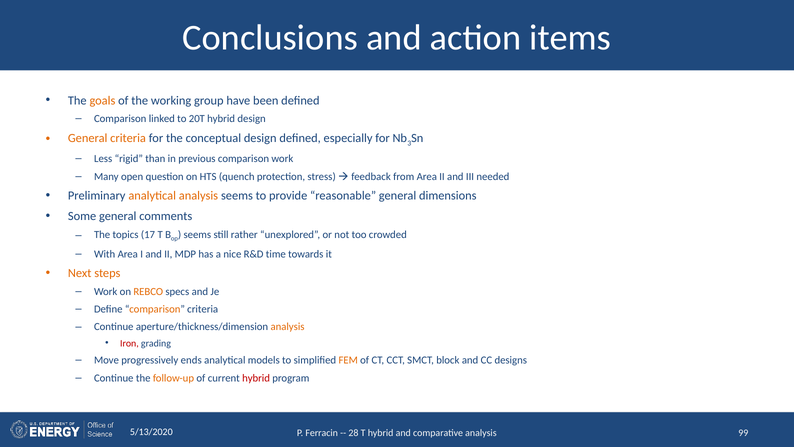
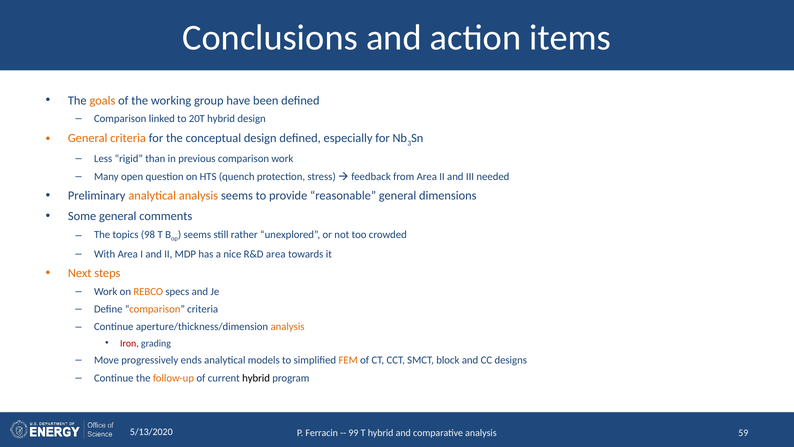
17: 17 -> 98 (148, 234)
R&D time: time -> area (276, 254)
hybrid colour: red -> black (256, 378)
28: 28 -> 99 (353, 432)
99: 99 -> 59 (743, 432)
